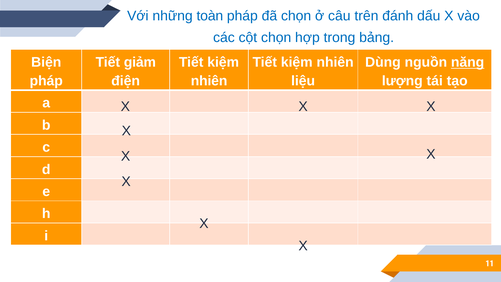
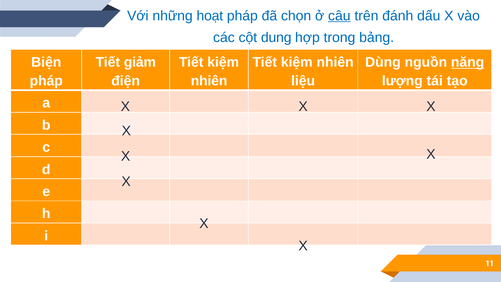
toàn: toàn -> hoạt (210, 16)
câu underline: none -> present (339, 16)
cột chọn: chọn -> dung (276, 37)
